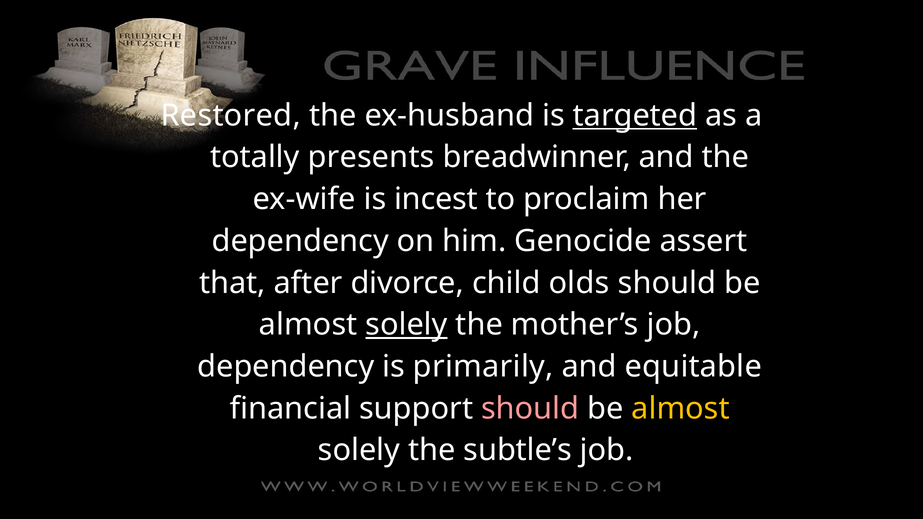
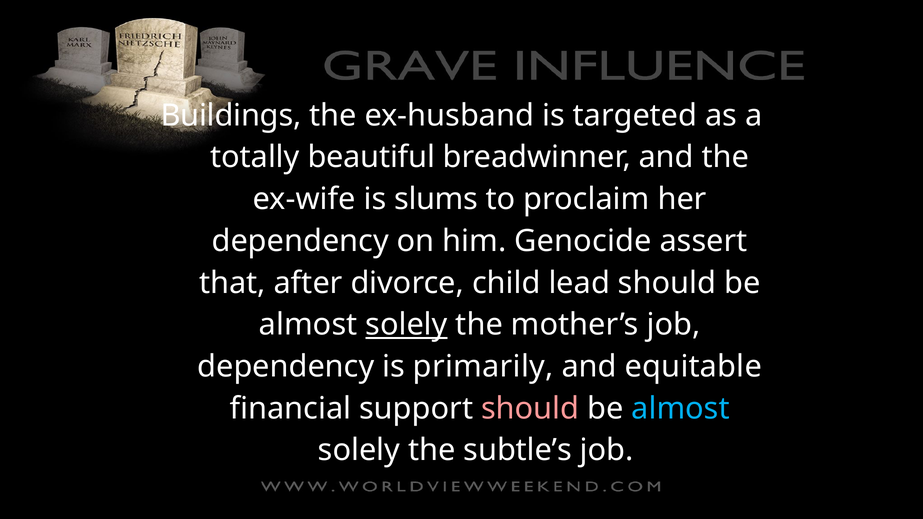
Restored: Restored -> Buildings (231, 116)
targeted underline: present -> none (635, 116)
presents: presents -> beautiful (371, 157)
incest: incest -> slums (436, 199)
olds: olds -> lead (579, 283)
almost colour: yellow -> light blue (681, 409)
